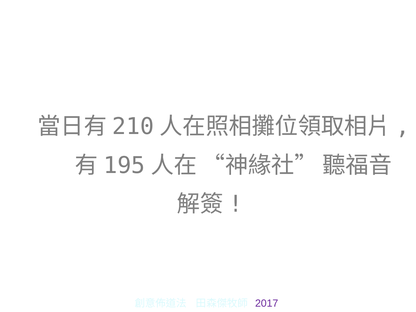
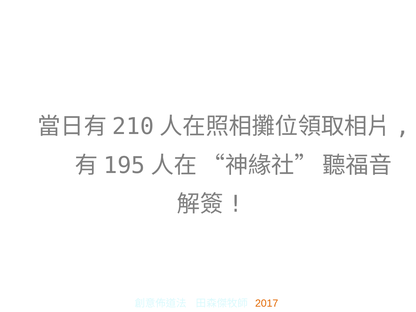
2017 colour: purple -> orange (267, 303)
